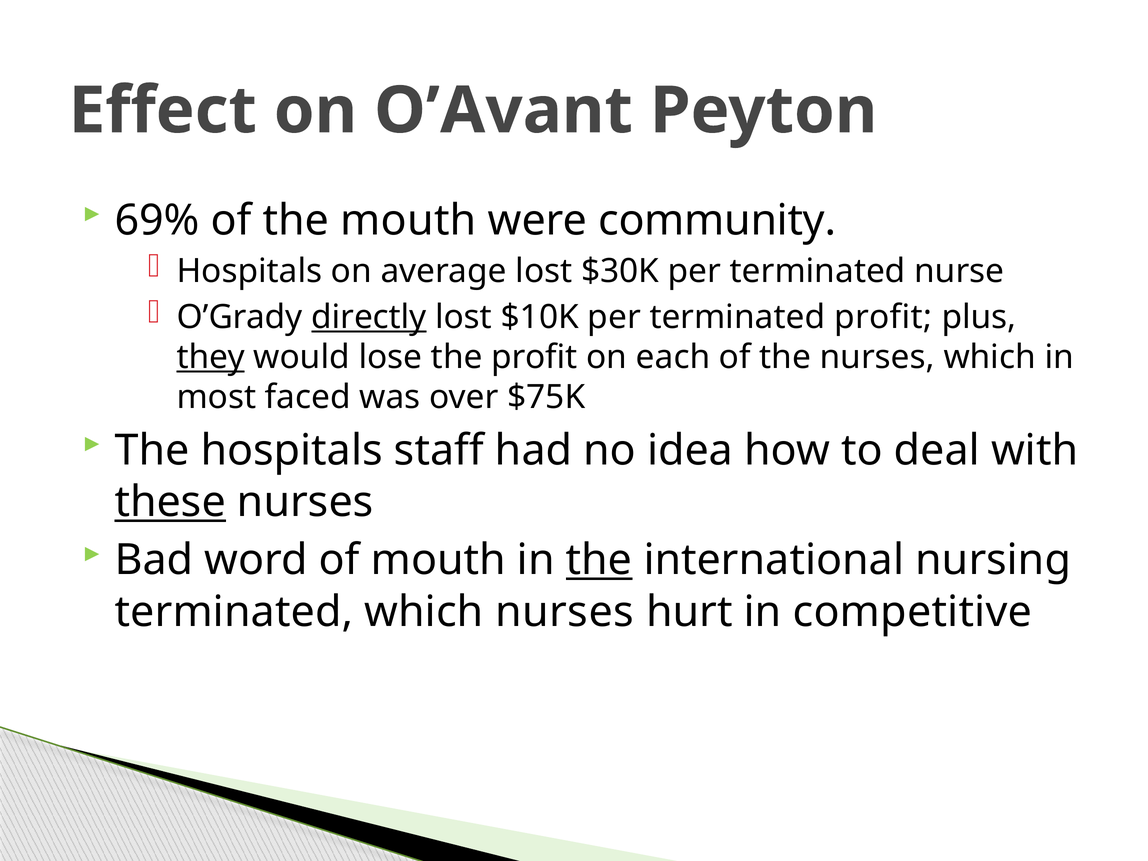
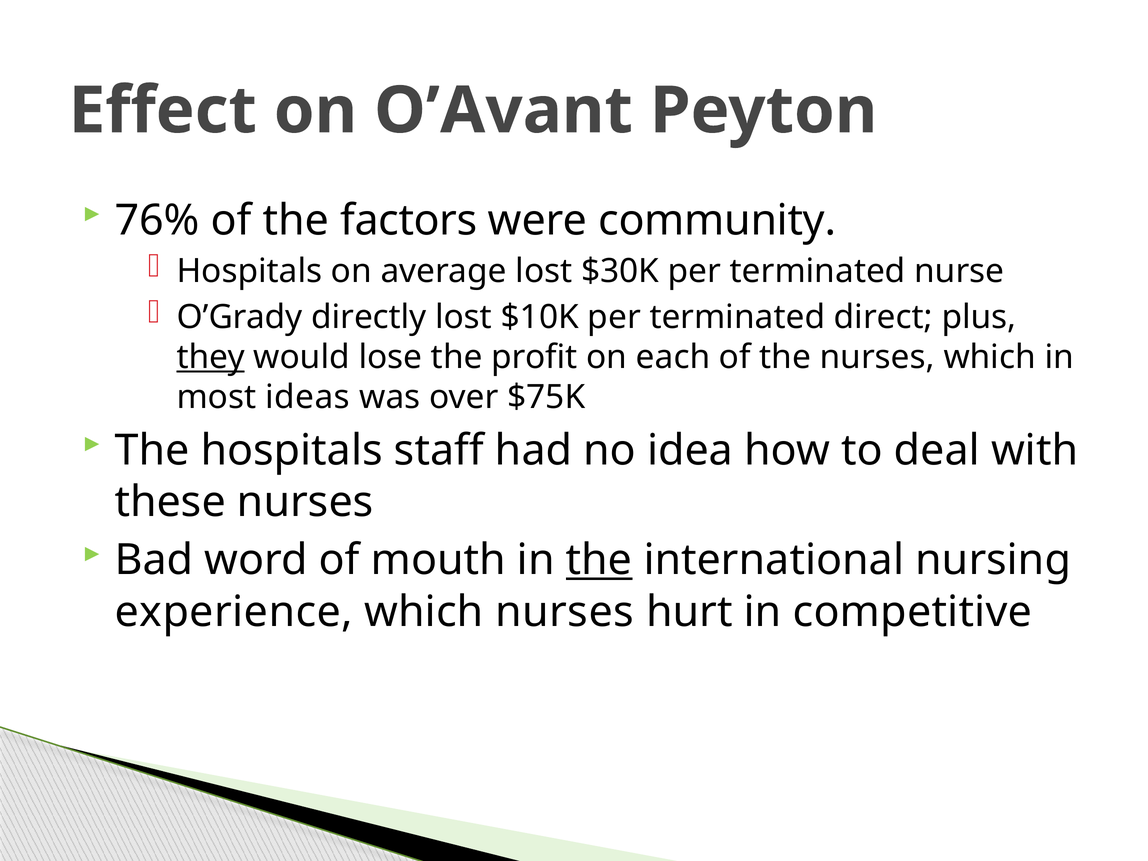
69%: 69% -> 76% (157, 220)
the mouth: mouth -> factors (409, 220)
directly underline: present -> none (369, 317)
terminated profit: profit -> direct (883, 317)
faced: faced -> ideas (308, 397)
these underline: present -> none (170, 502)
terminated: terminated -> experience (234, 612)
